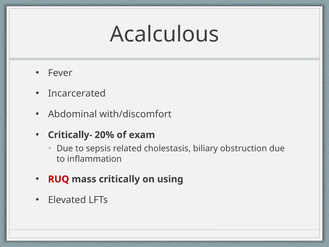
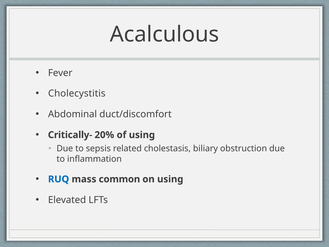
Incarcerated: Incarcerated -> Cholecystitis (77, 93)
with/discomfort: with/discomfort -> duct/discomfort (136, 114)
of exam: exam -> using (142, 135)
RUQ colour: red -> blue (59, 179)
critically: critically -> common (119, 179)
